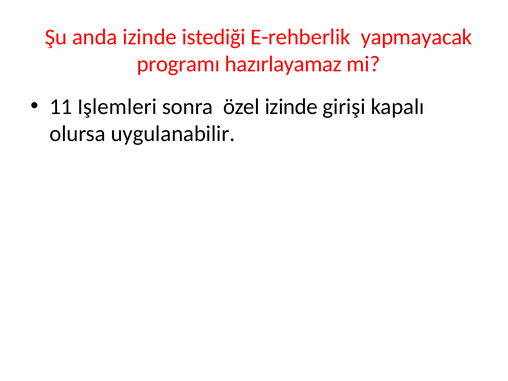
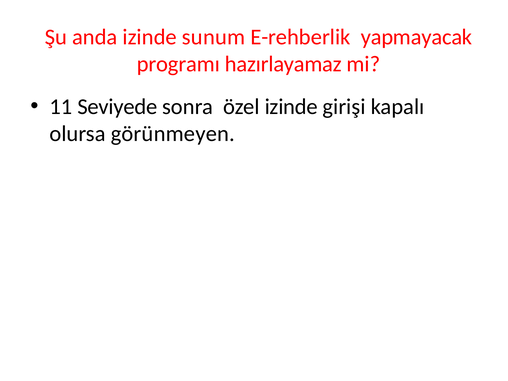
istediği: istediği -> sunum (214, 37)
Işlemleri: Işlemleri -> Seviyede (117, 107)
uygulanabilir: uygulanabilir -> görünmeyen (173, 134)
